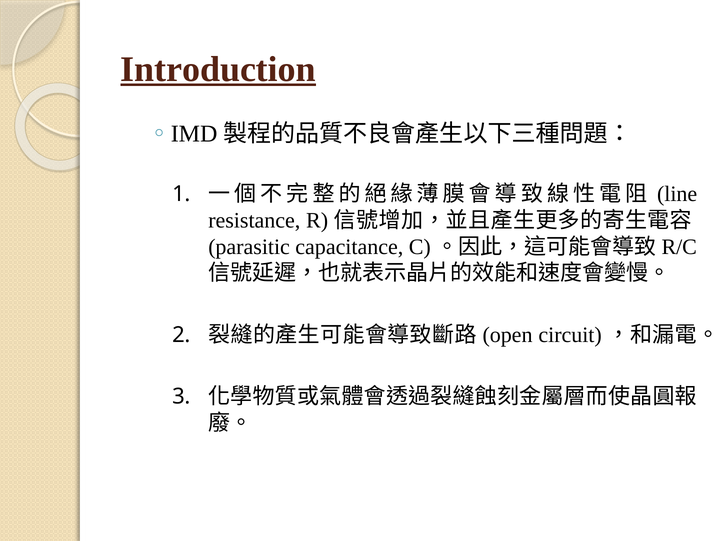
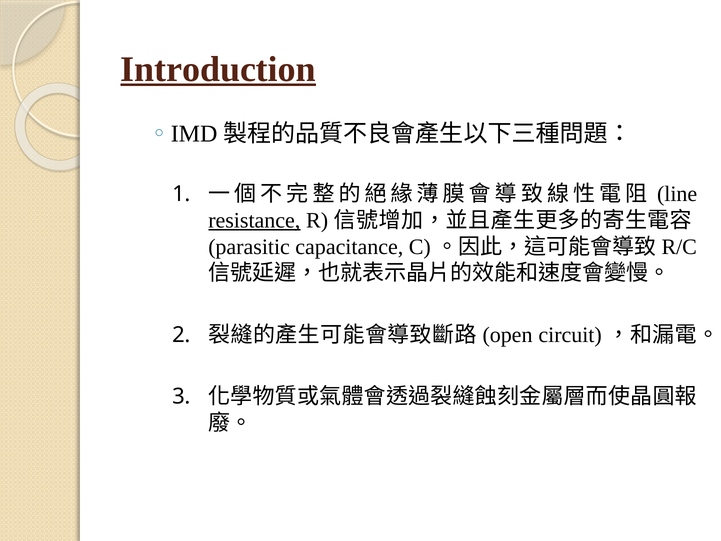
resistance underline: none -> present (254, 220)
